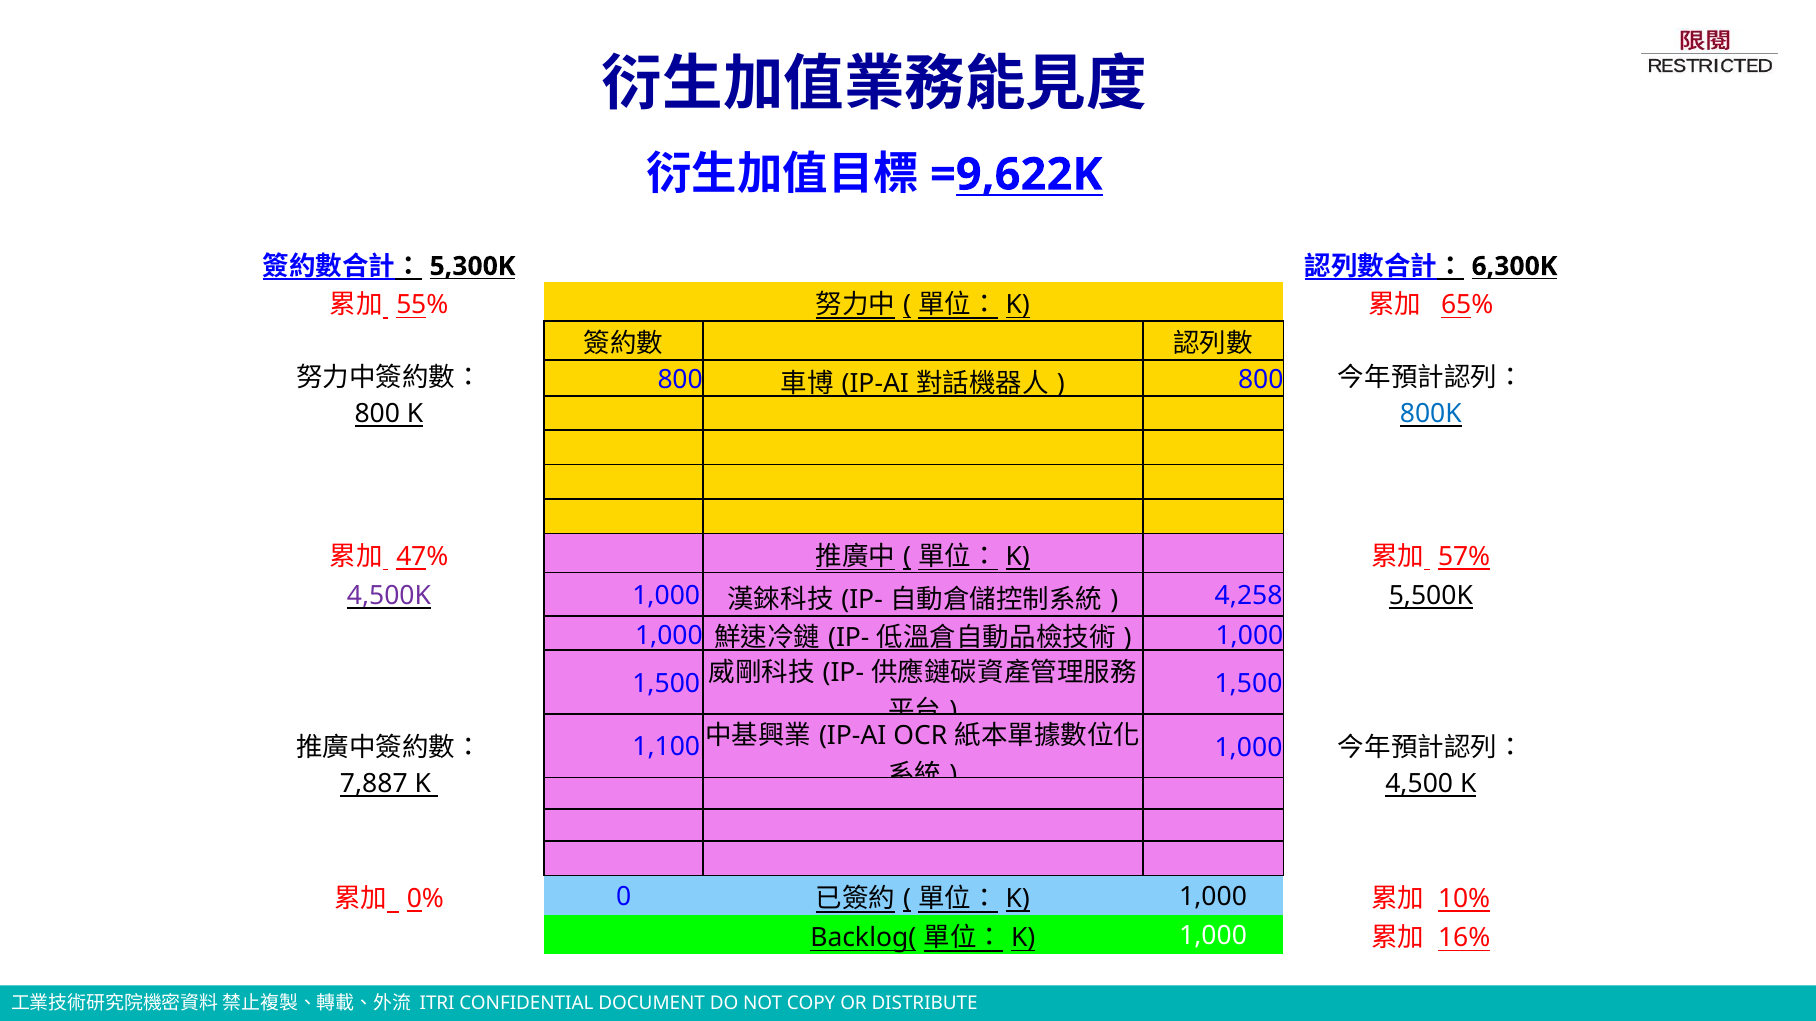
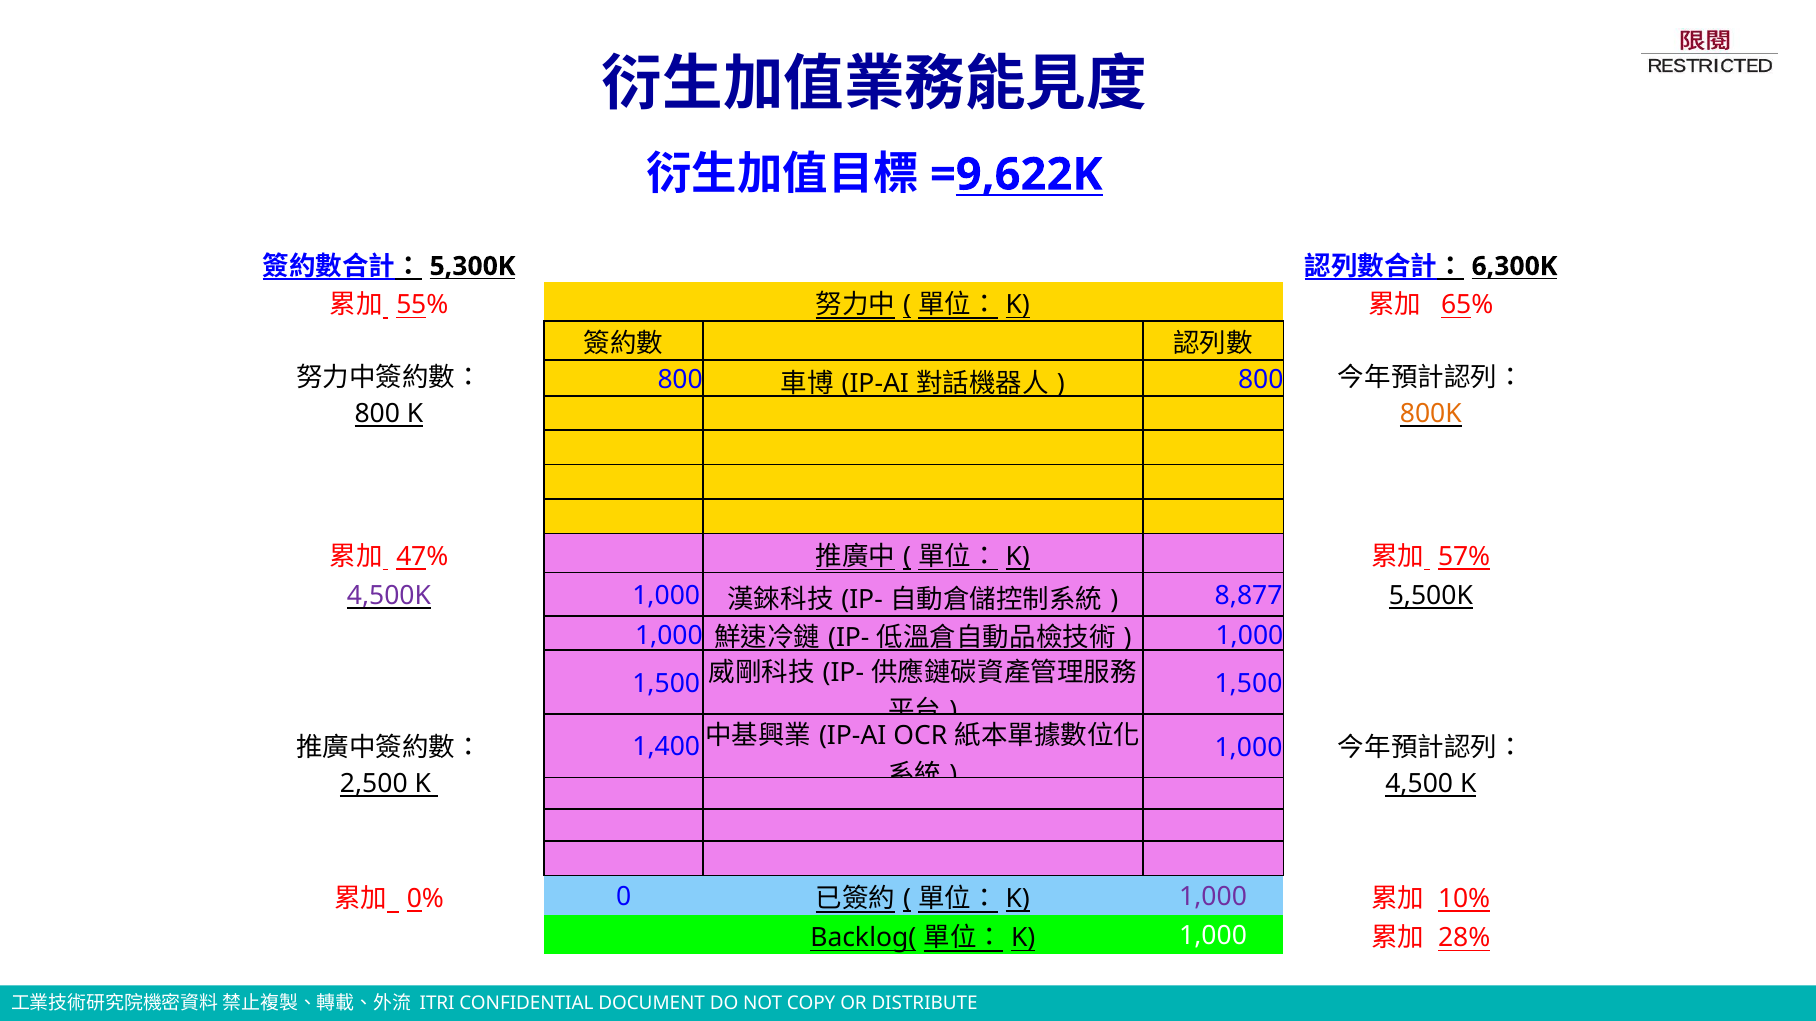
800K colour: blue -> orange (1431, 414)
4,258: 4,258 -> 8,877 (1249, 597)
1,100: 1,100 -> 1,400 (666, 748)
7,887: 7,887 -> 2,500 (374, 784)
1,000 colour: black -> purple (1213, 897)
16%: 16% -> 28% (1464, 939)
